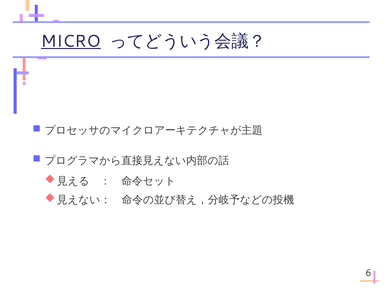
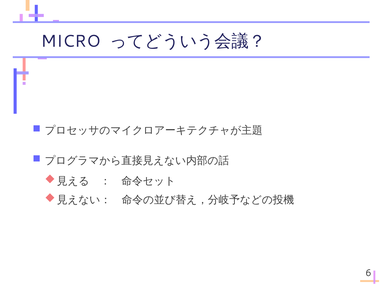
MICRO underline: present -> none (71, 41)
